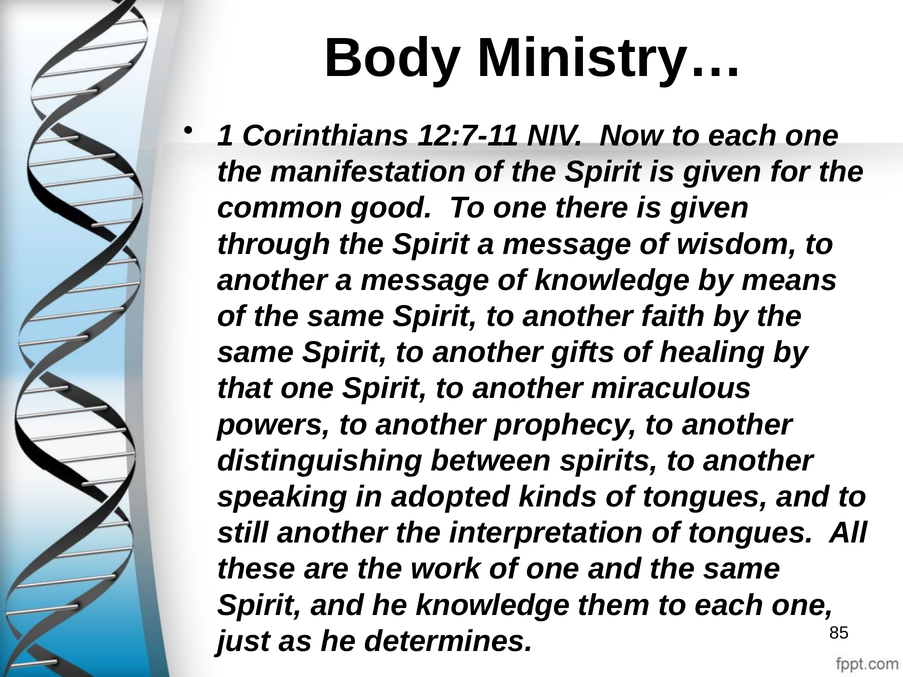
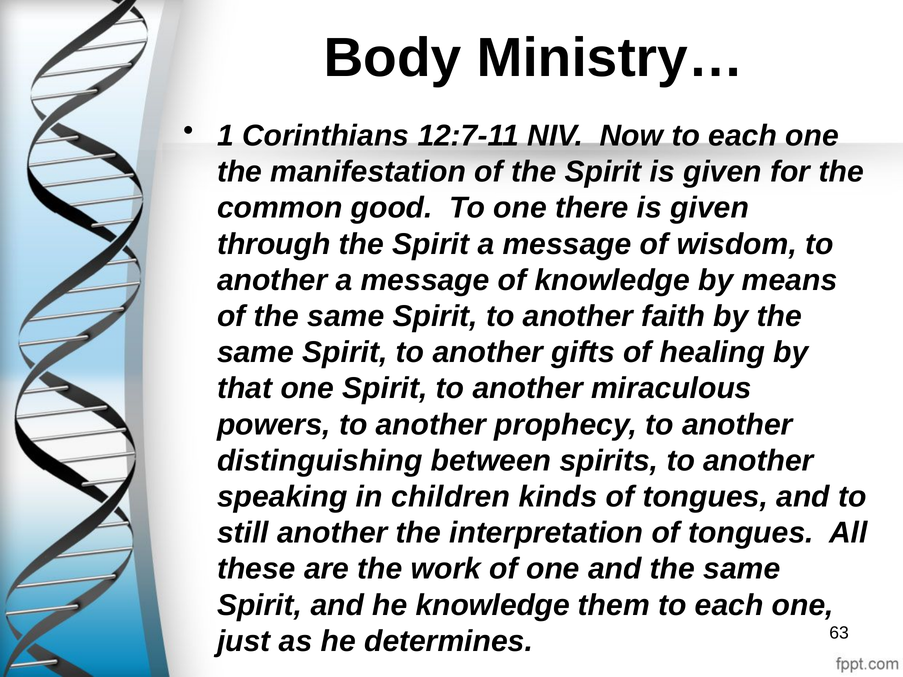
adopted: adopted -> children (451, 497)
85: 85 -> 63 (839, 633)
